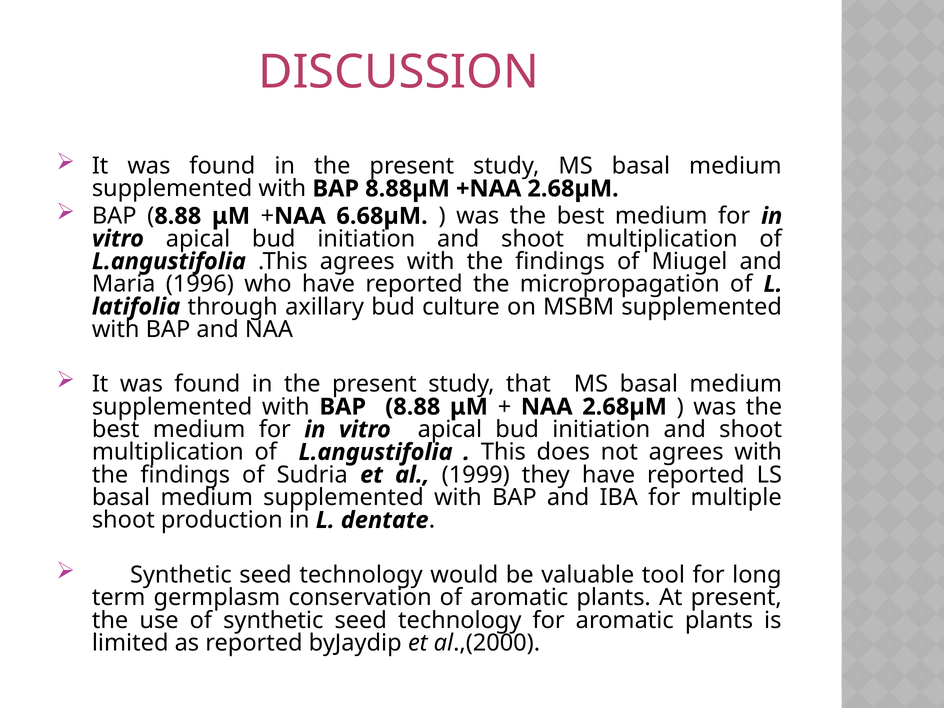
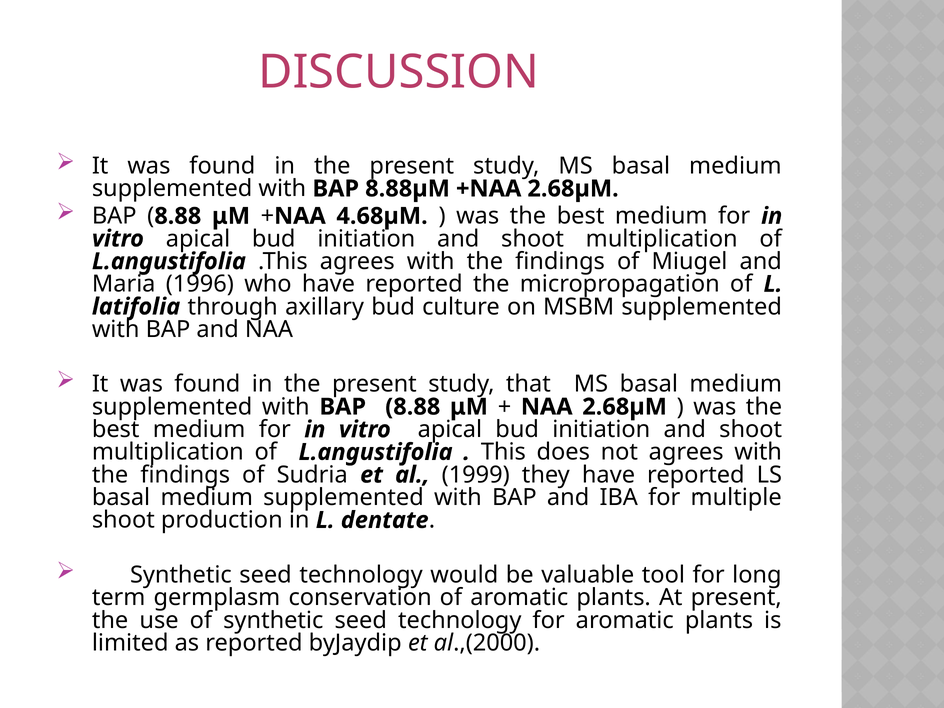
6.68µM: 6.68µM -> 4.68µM (382, 216)
